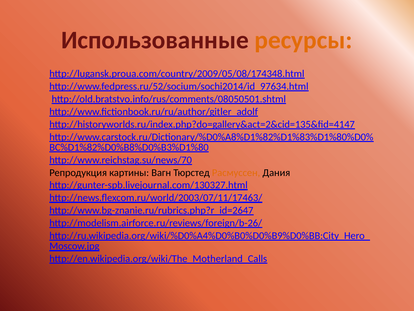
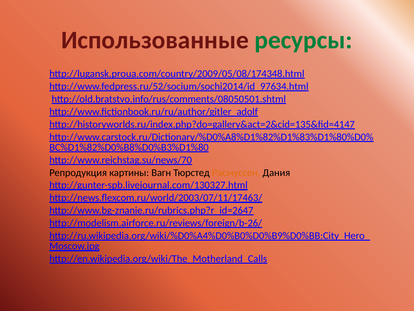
ресурсы colour: orange -> green (303, 40)
